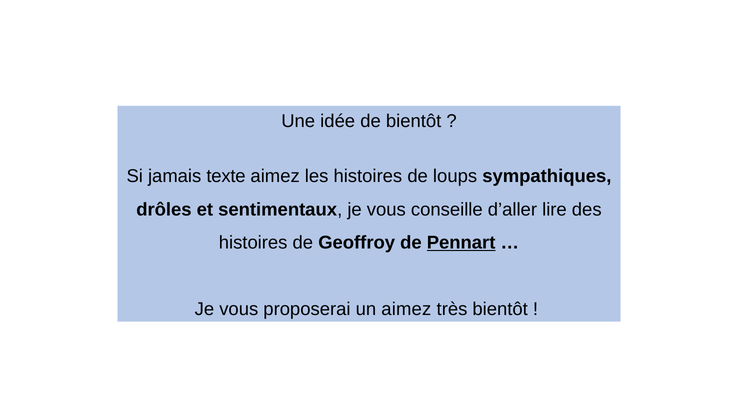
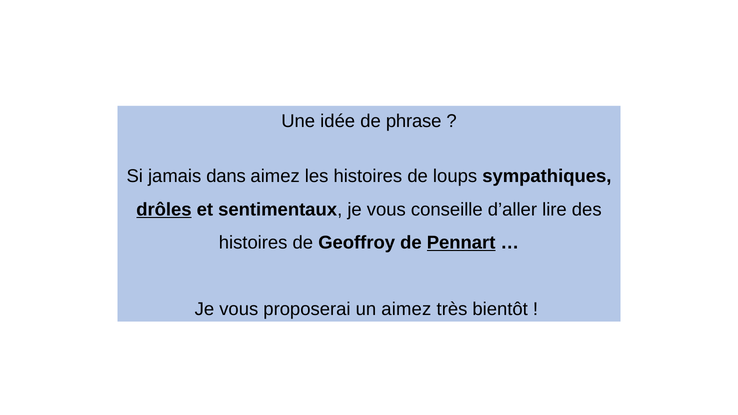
de bientôt: bientôt -> phrase (414, 121)
texte: texte -> dans (226, 176)
drôles underline: none -> present (164, 210)
